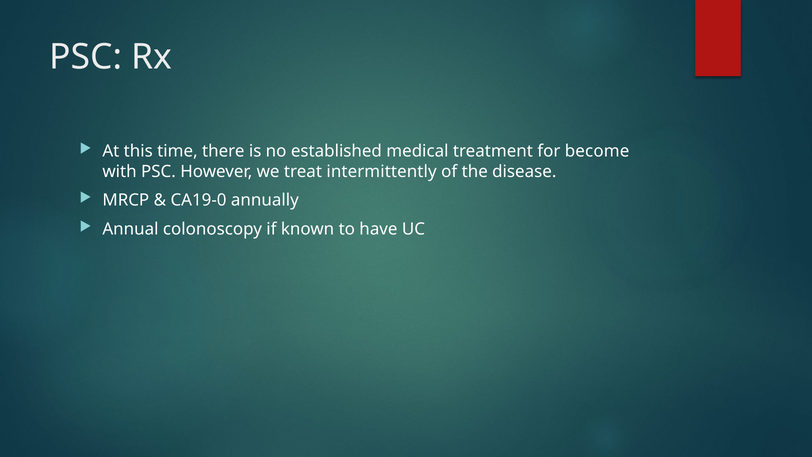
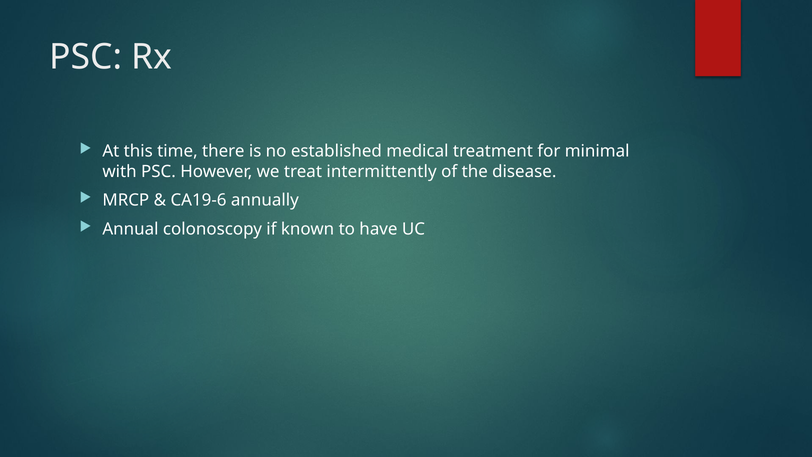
become: become -> minimal (597, 151)
CA19-0: CA19-0 -> CA19-6 (199, 200)
